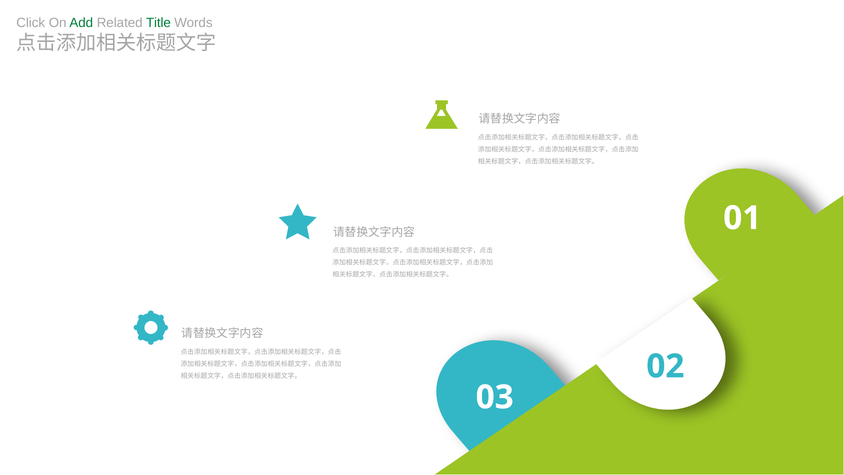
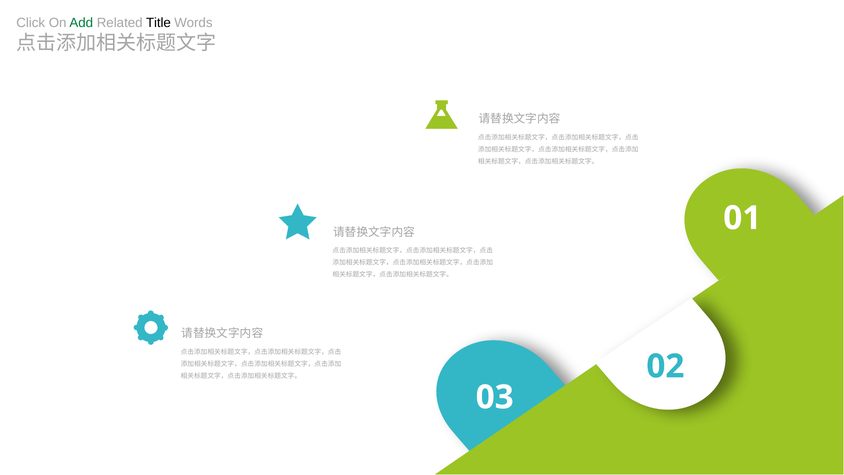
Title colour: green -> black (158, 23)
